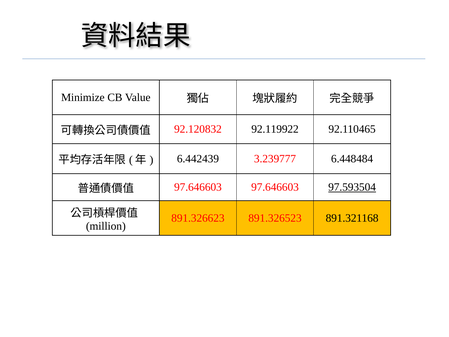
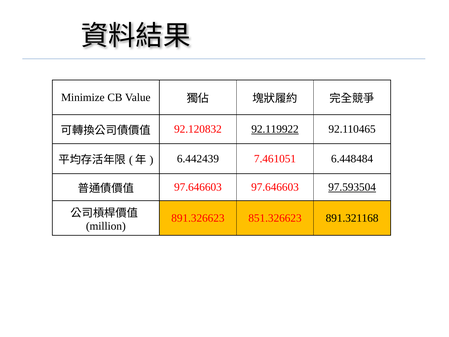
92.119922 underline: none -> present (275, 129)
3.239777: 3.239777 -> 7.461051 (275, 159)
891.326523: 891.326523 -> 851.326623 (275, 218)
